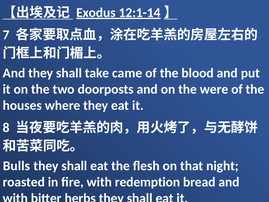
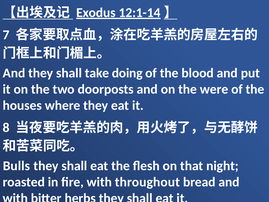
came: came -> doing (127, 73)
redemption: redemption -> throughout (147, 182)
